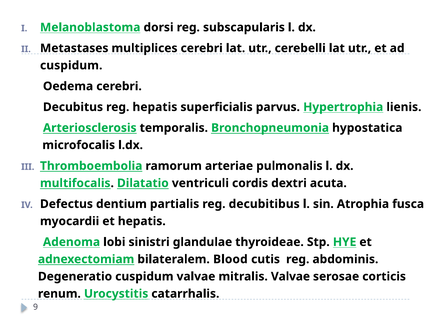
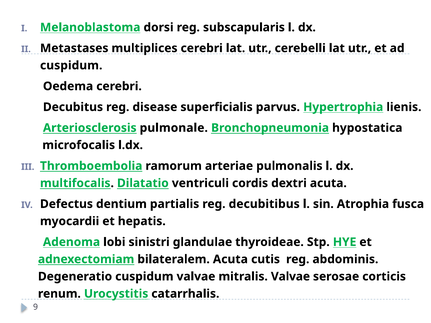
reg hepatis: hepatis -> disease (155, 107)
temporalis: temporalis -> pulmonale (174, 128)
bilateralem Blood: Blood -> Acuta (230, 259)
